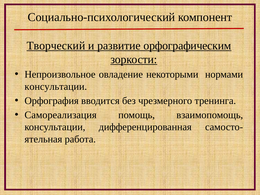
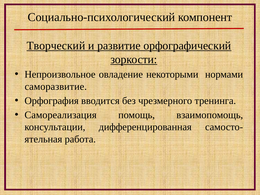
орфографическим: орфографическим -> орфографический (187, 46)
консультации: консультации -> саморазвитие (56, 87)
